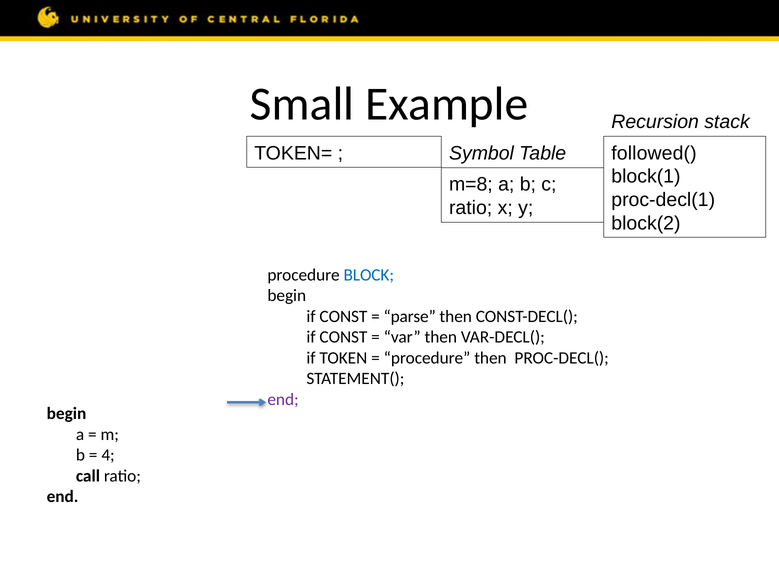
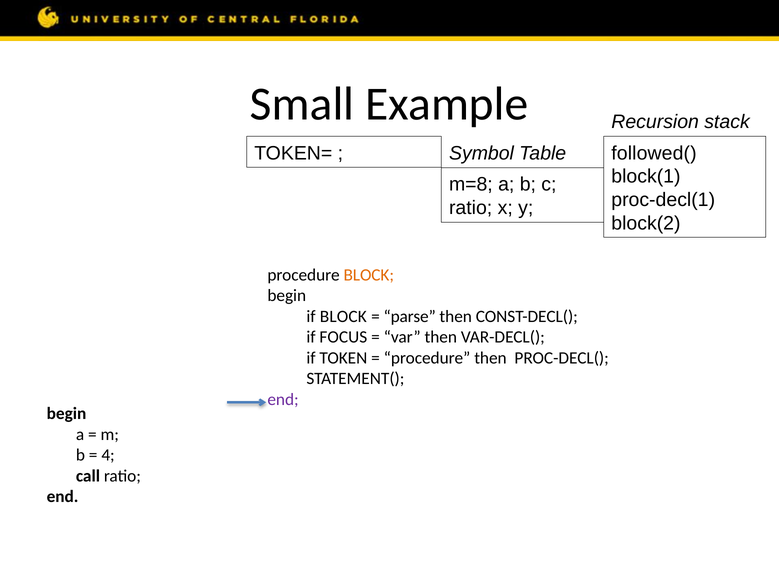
BLOCK colour: blue -> orange (369, 275)
CONST: CONST -> BLOCK (343, 317)
CONST: CONST -> FOCUS (343, 337)
